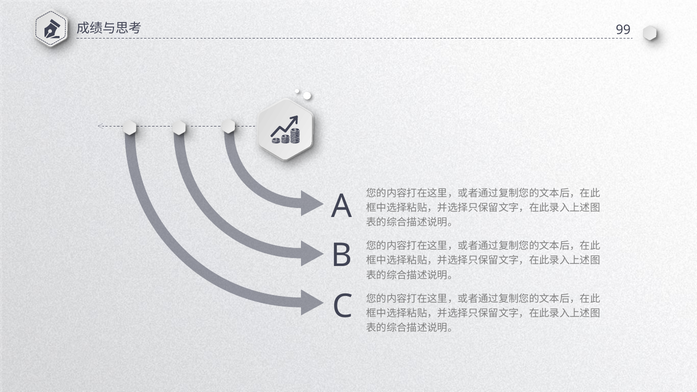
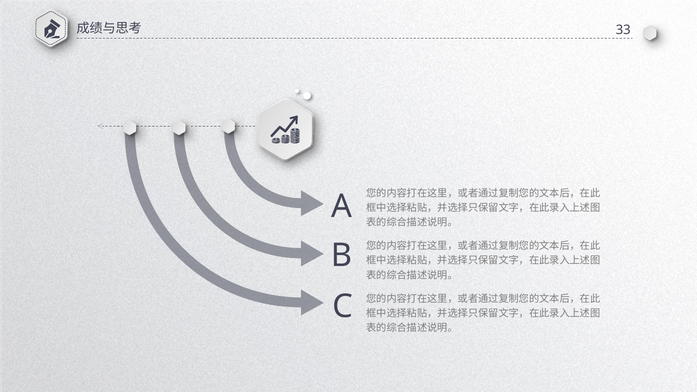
99: 99 -> 33 (623, 30)
